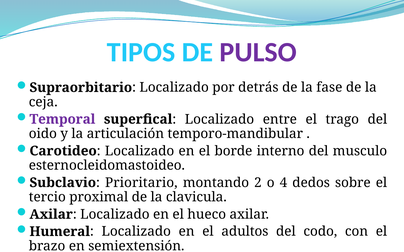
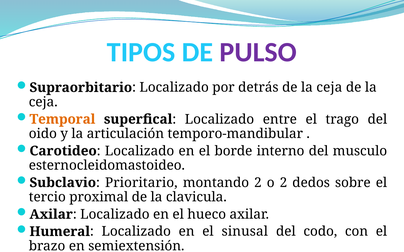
fase: fase -> ceja (329, 88)
Temporal colour: purple -> orange (62, 119)
o 4: 4 -> 2 (284, 183)
adultos: adultos -> sinusal (245, 232)
